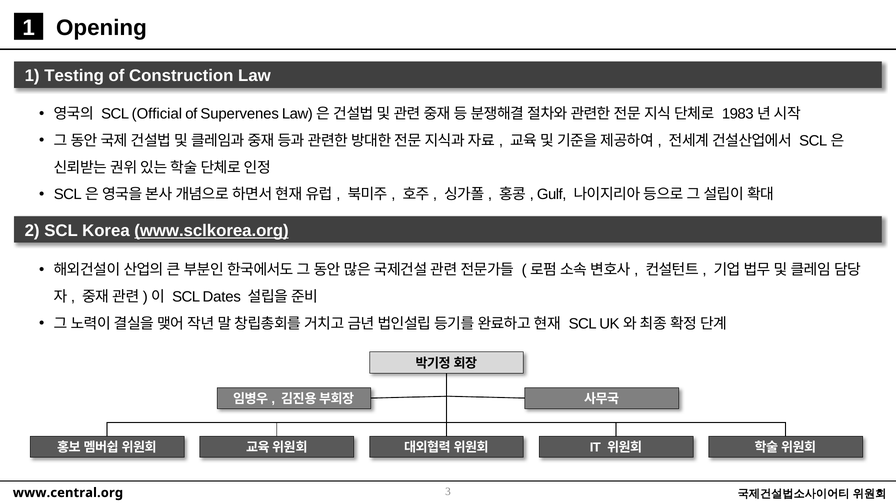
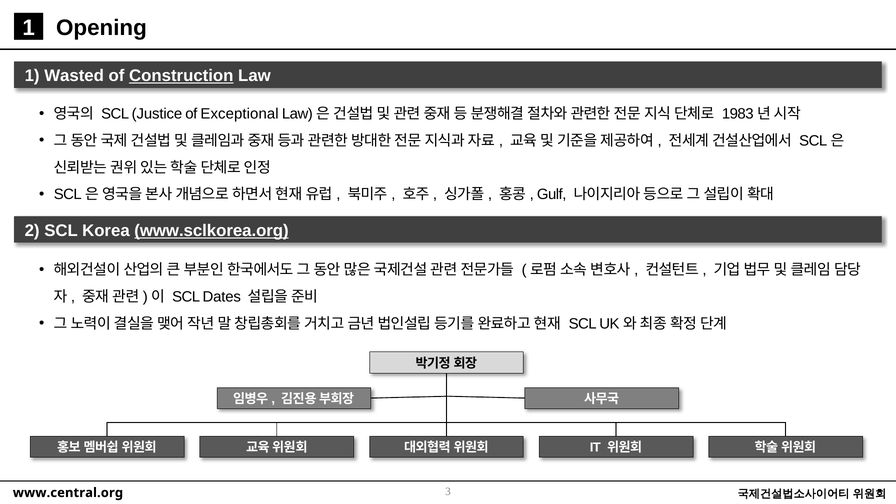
Testing: Testing -> Wasted (74, 76)
Construction underline: none -> present (181, 76)
Official: Official -> Justice (157, 114)
Supervenes: Supervenes -> Exceptional (240, 114)
